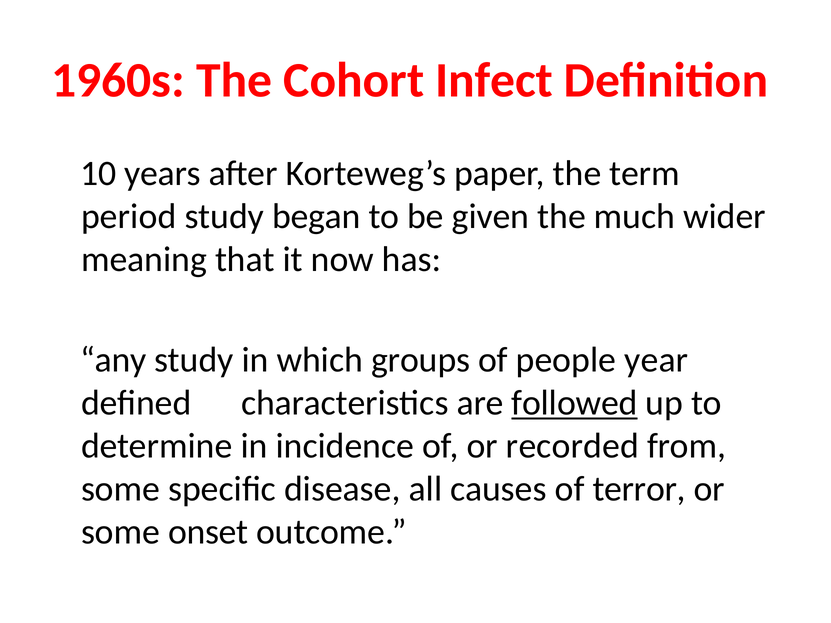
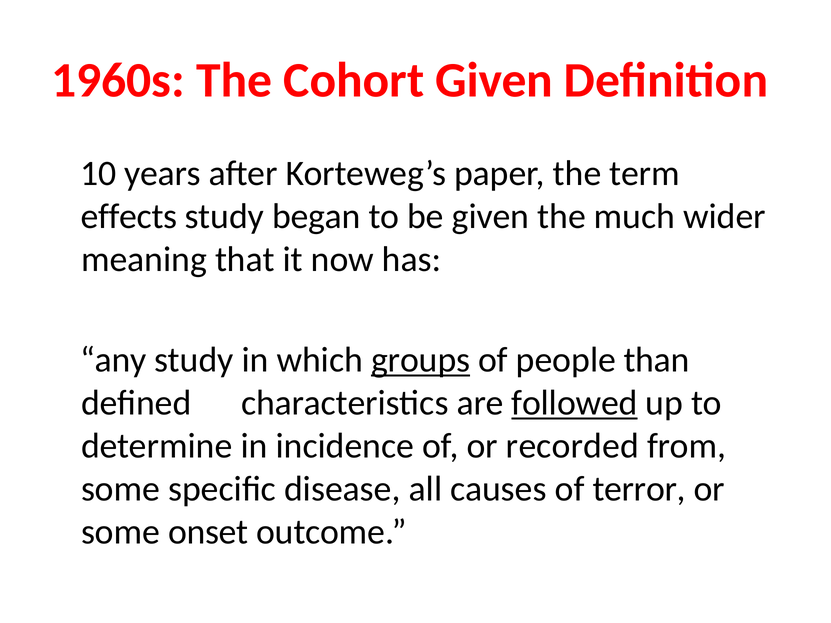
Cohort Infect: Infect -> Given (494, 80)
period: period -> effects (129, 217)
groups underline: none -> present (421, 360)
year: year -> than (657, 360)
